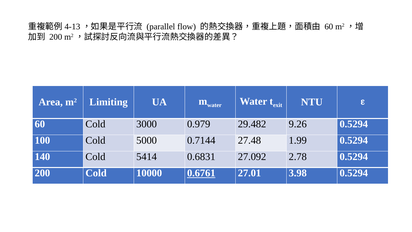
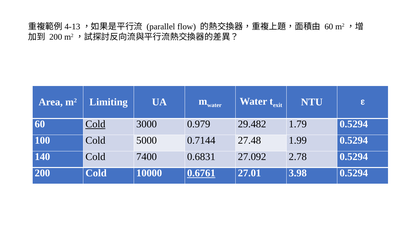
Cold underline: none -> present (95, 124)
9.26: 9.26 -> 1.79 (298, 124)
5414: 5414 -> 7400 (147, 157)
